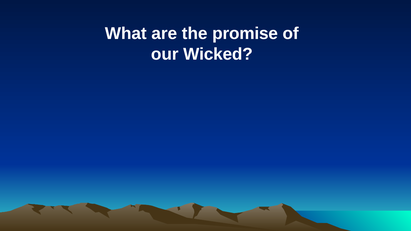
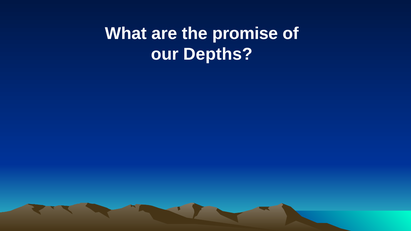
Wicked: Wicked -> Depths (218, 54)
